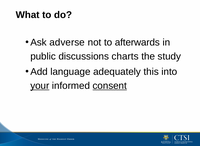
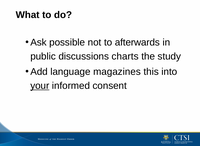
adverse: adverse -> possible (67, 42)
adequately: adequately -> magazines (117, 72)
consent underline: present -> none (110, 86)
